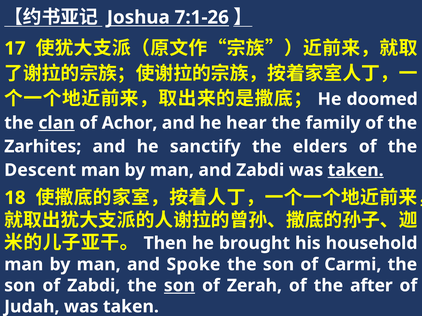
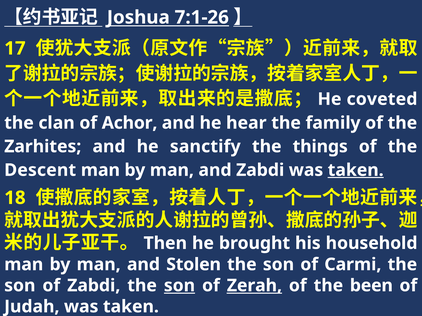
doomed: doomed -> coveted (382, 99)
clan underline: present -> none (57, 123)
elders: elders -> things (320, 147)
Spoke: Spoke -> Stolen (194, 265)
Zerah underline: none -> present (254, 286)
after: after -> been (371, 286)
